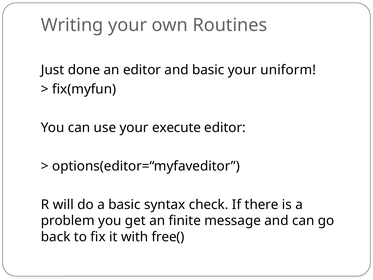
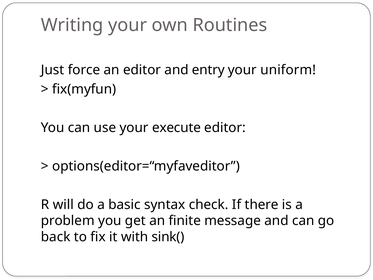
done: done -> force (84, 70)
and basic: basic -> entry (208, 70)
free(: free( -> sink( (168, 237)
